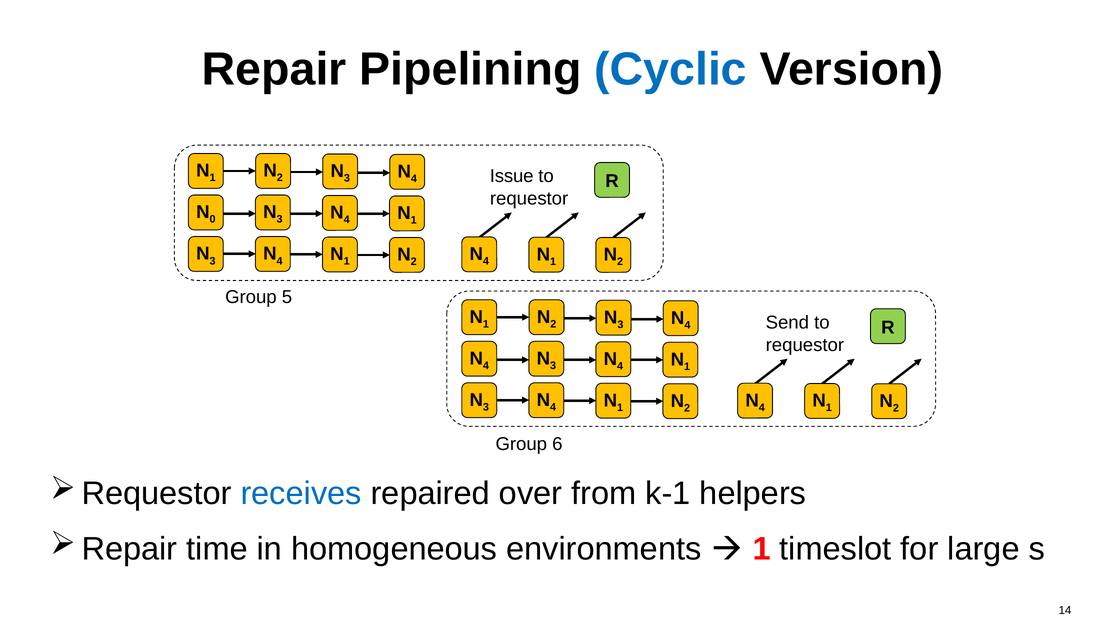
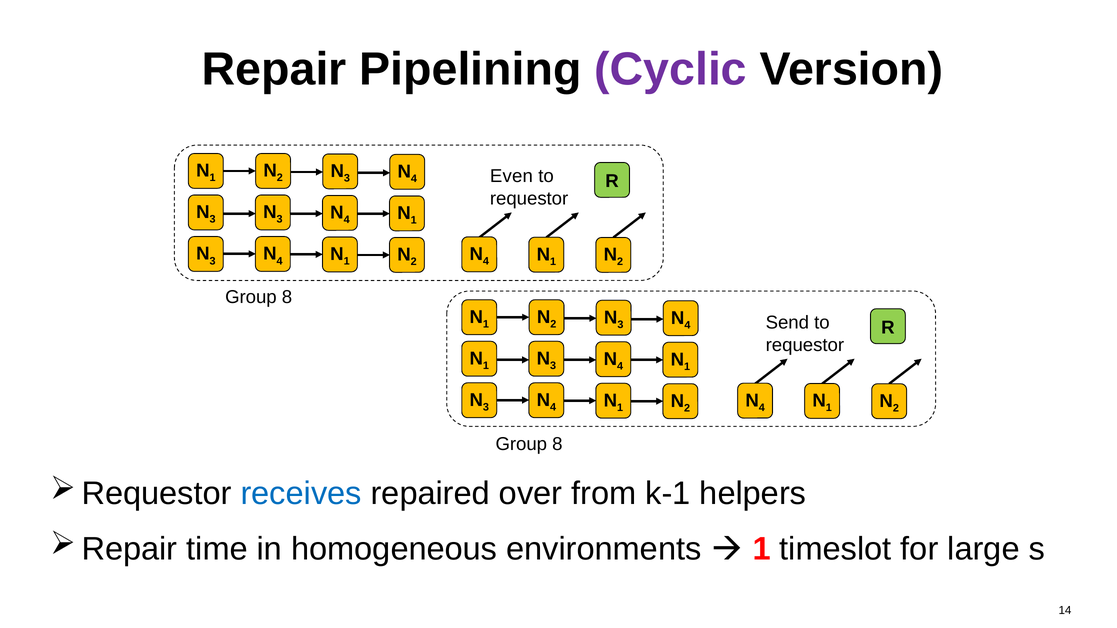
Cyclic colour: blue -> purple (671, 70)
Issue: Issue -> Even (511, 176)
0: 0 -> 3 (213, 220)
5: 5 -> 8 (287, 297)
4: 4 -> 1 (486, 366)
6: 6 -> 8 (557, 444)
